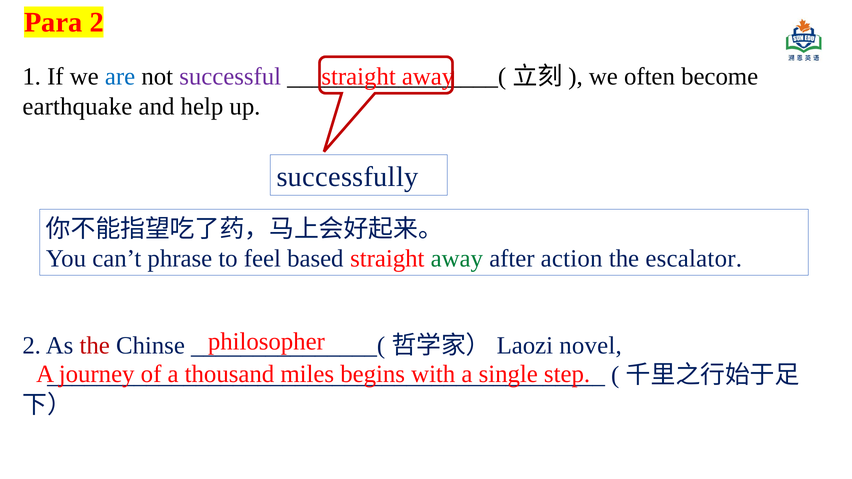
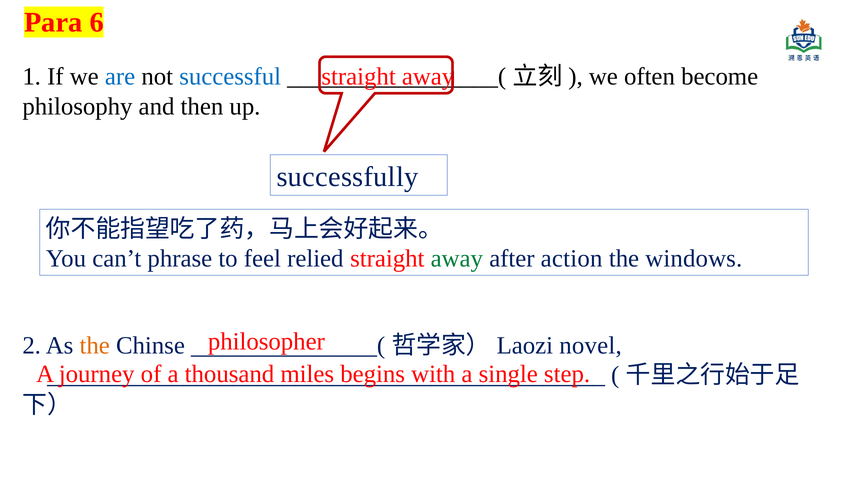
Para 2: 2 -> 6 (97, 22)
successful colour: purple -> blue (230, 77)
earthquake: earthquake -> philosophy (77, 106)
help: help -> then (202, 106)
based: based -> relied (315, 259)
escalator: escalator -> windows (694, 259)
the colour: red -> orange (95, 345)
